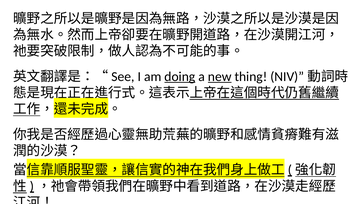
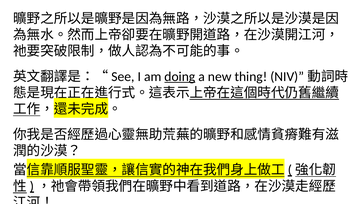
new underline: present -> none (220, 76)
